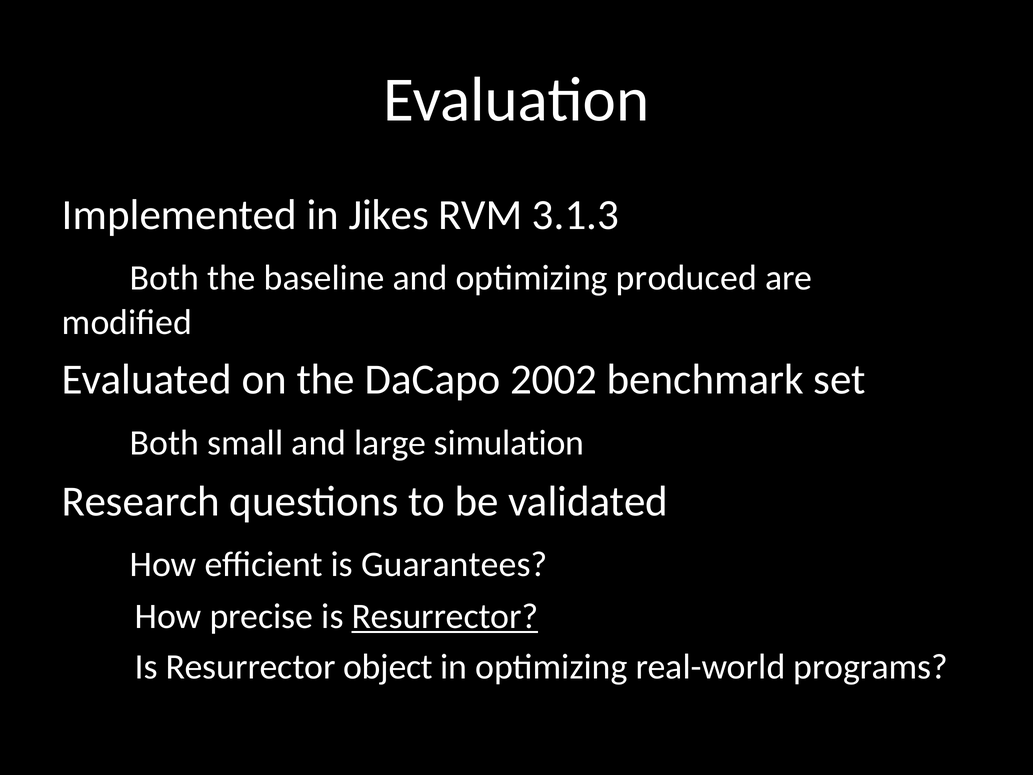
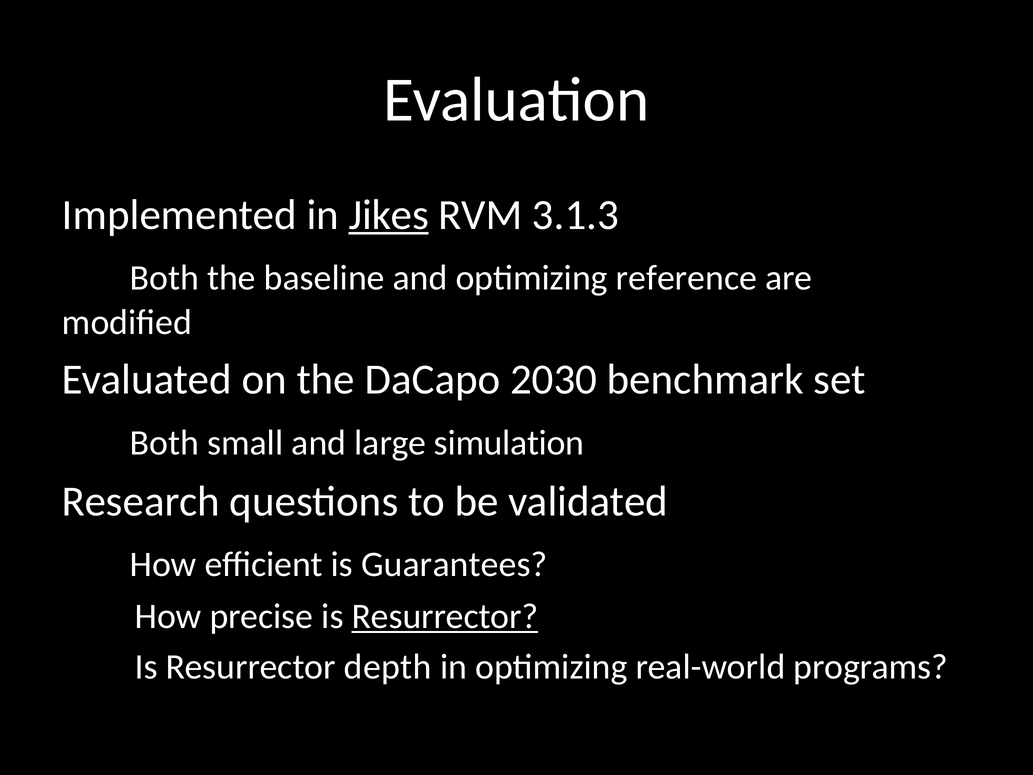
Jikes underline: none -> present (389, 215)
produced: produced -> reference (686, 278)
2002: 2002 -> 2030 (554, 379)
object: object -> depth (388, 667)
